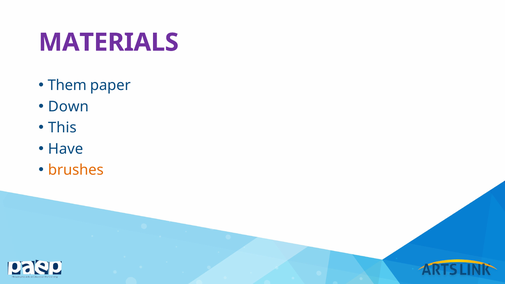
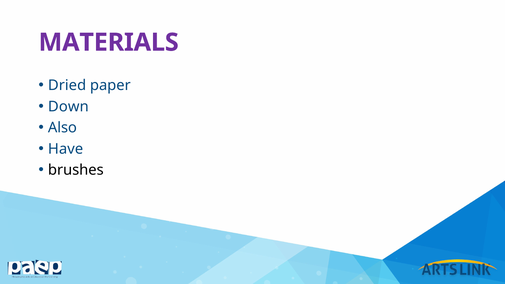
Them: Them -> Dried (67, 85)
This: This -> Also (62, 128)
brushes colour: orange -> black (76, 170)
